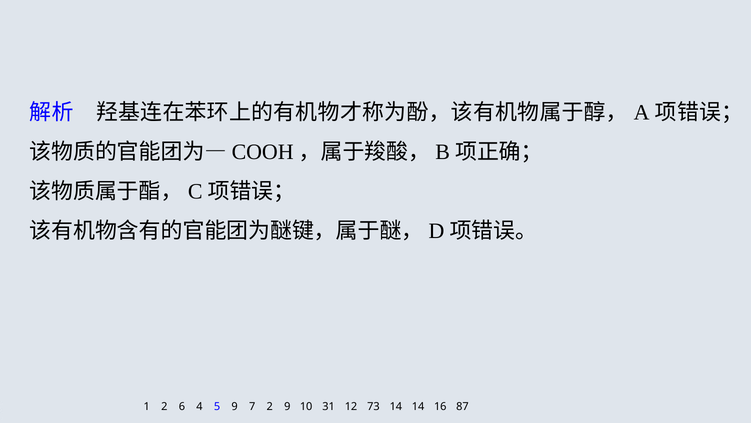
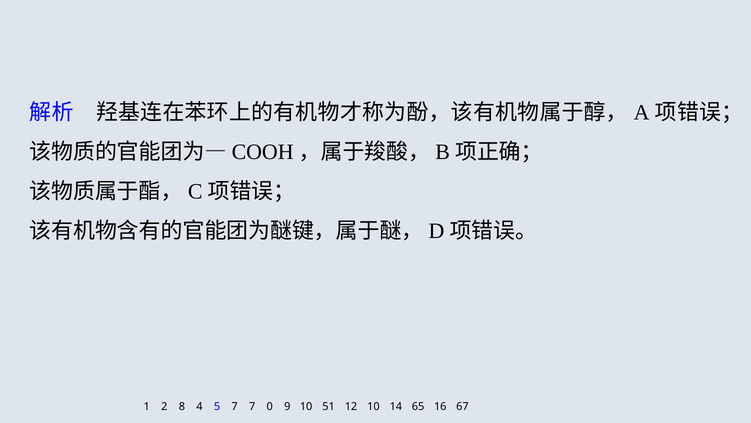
6: 6 -> 8 (182, 406)
5 9: 9 -> 7 (235, 406)
7 2: 2 -> 0 (270, 406)
31: 31 -> 51 (329, 406)
12 73: 73 -> 10 (373, 406)
14 14: 14 -> 65 (418, 406)
87: 87 -> 67 (462, 406)
